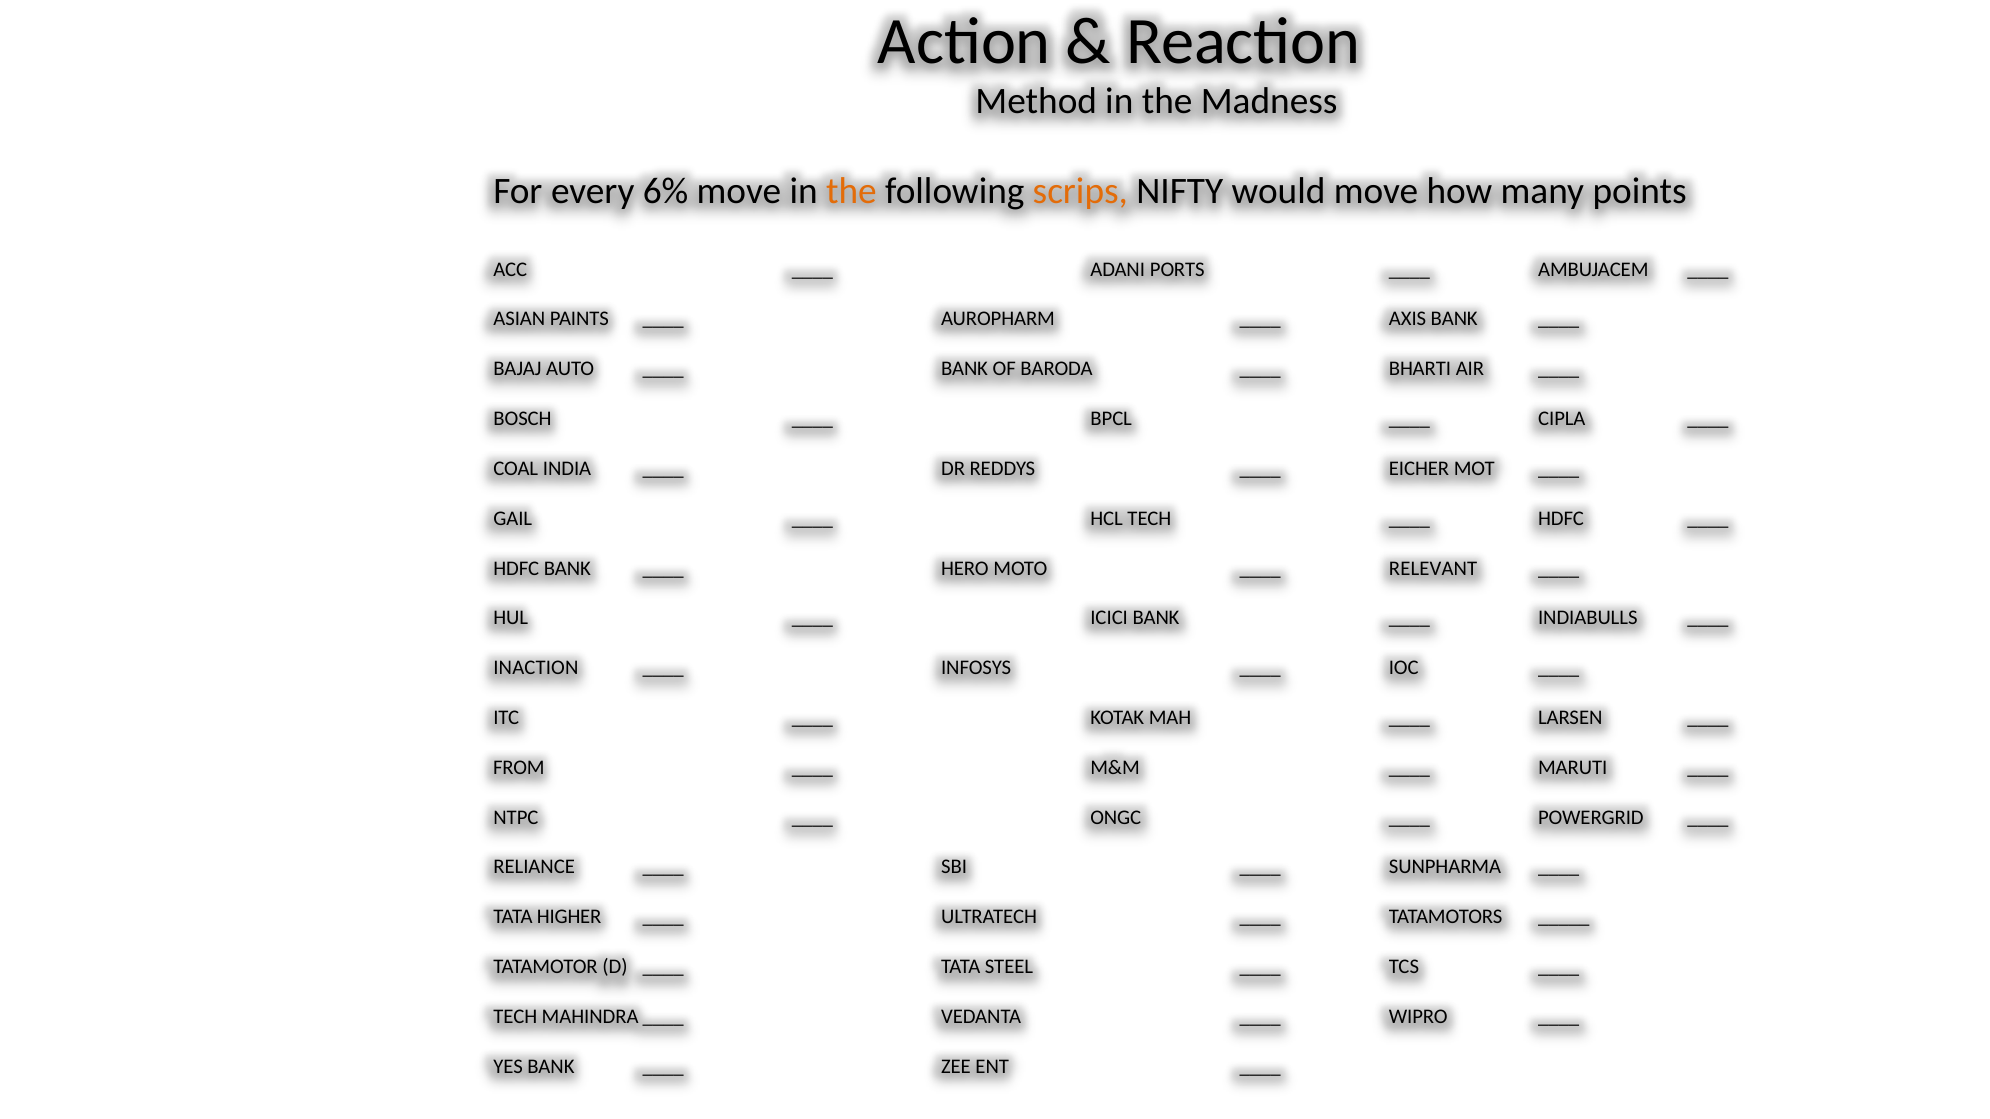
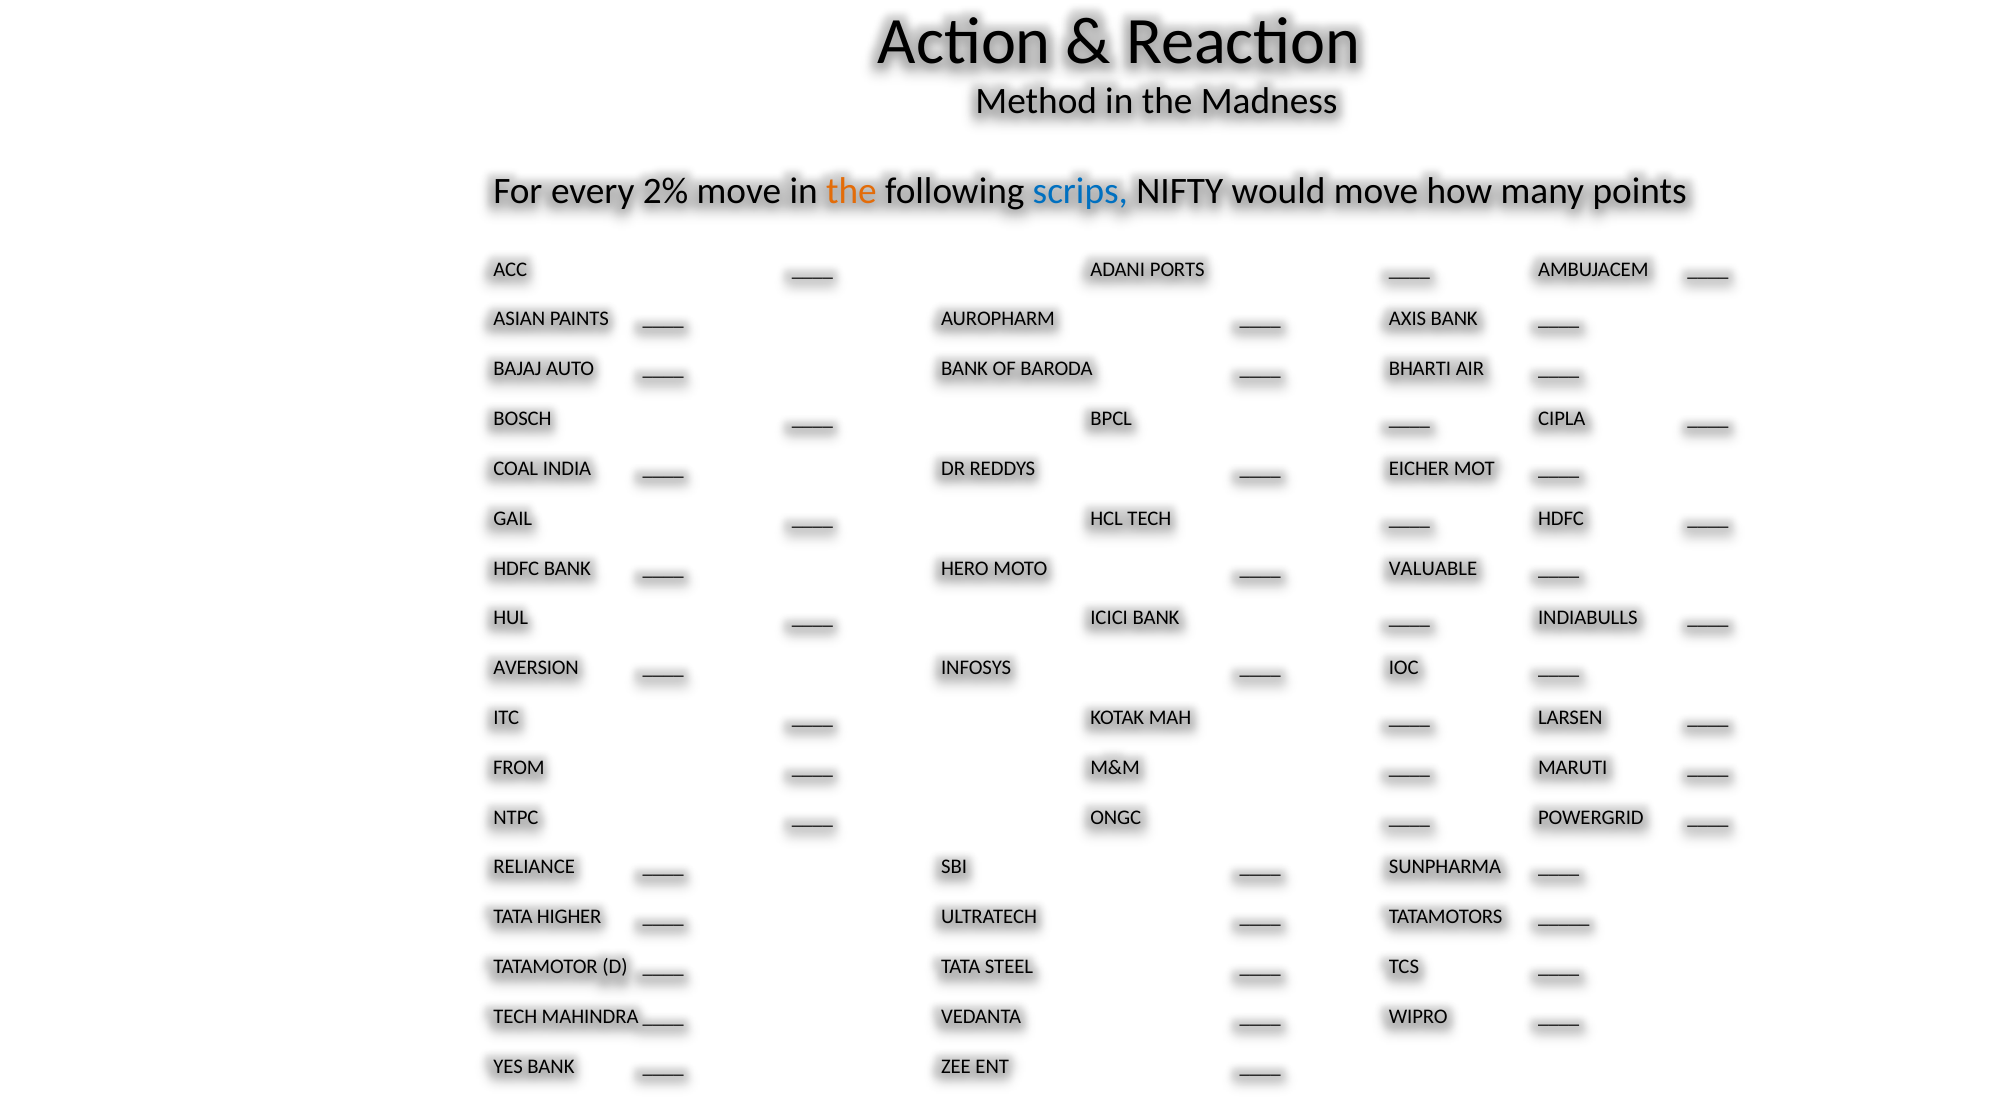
6%: 6% -> 2% (666, 191)
scrips colour: orange -> blue (1080, 191)
RELEVANT: RELEVANT -> VALUABLE (1433, 568)
INACTION: INACTION -> AVERSION (536, 668)
